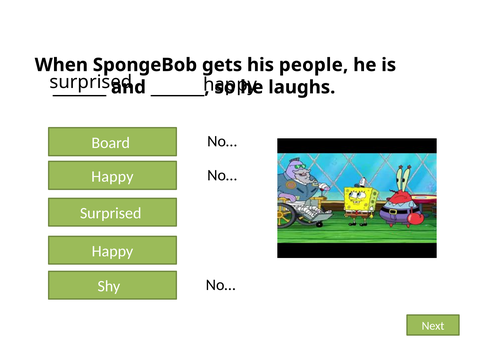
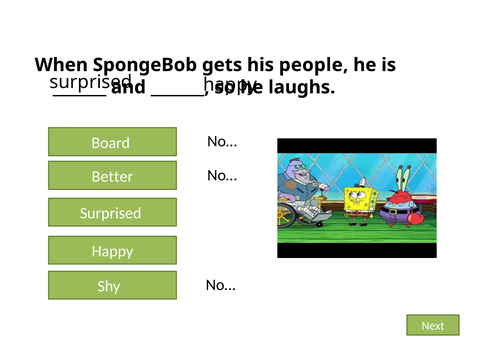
Happy: Happy -> Better (112, 177)
